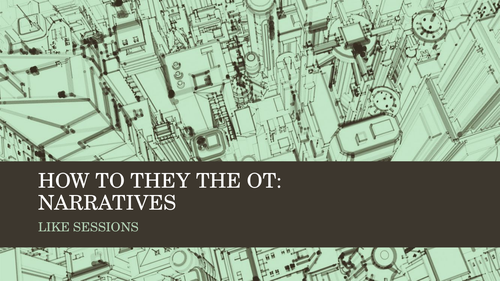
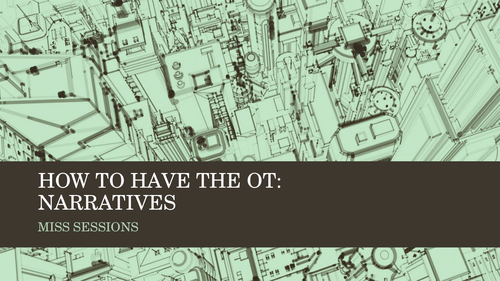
THEY: THEY -> HAVE (161, 181)
LIKE: LIKE -> MISS (54, 227)
